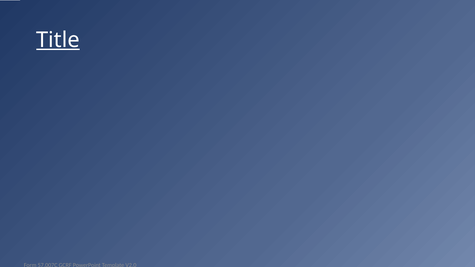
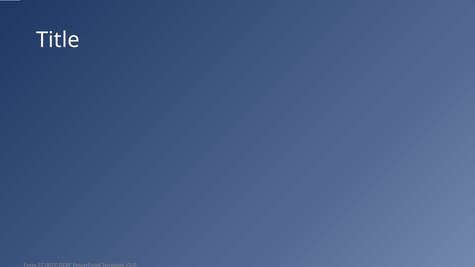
Title underline: present -> none (58, 40)
